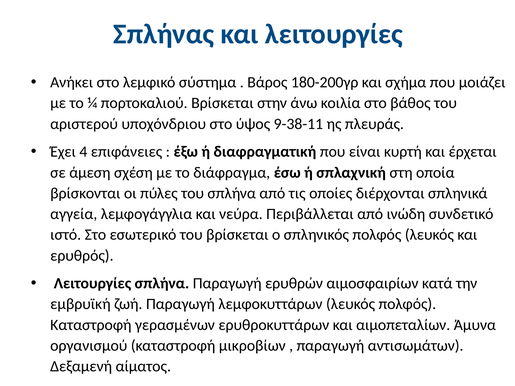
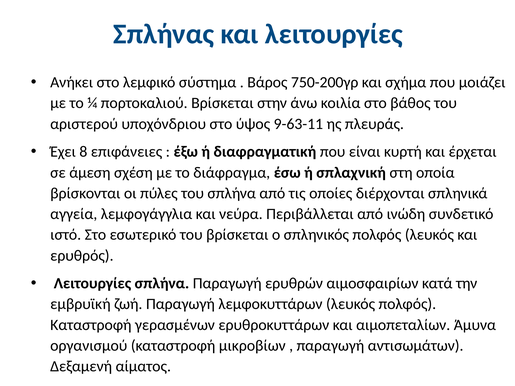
180-200γρ: 180-200γρ -> 750-200γρ (325, 82)
9-38-11: 9-38-11 -> 9-63-11 (298, 124)
4: 4 -> 8 (83, 152)
